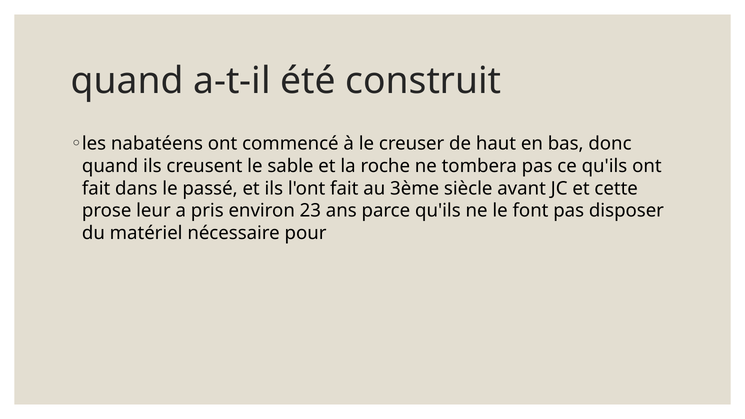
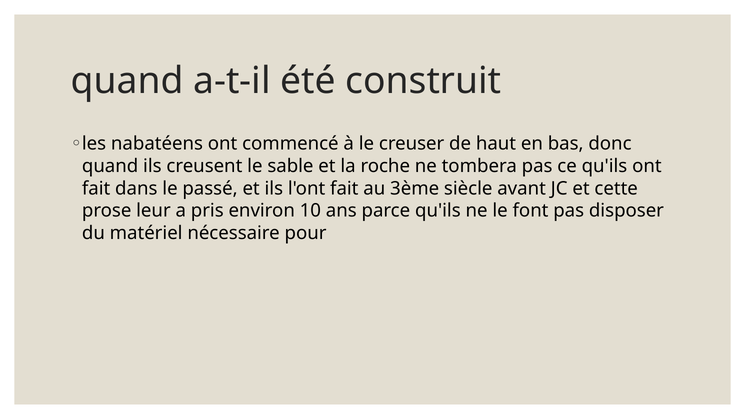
23: 23 -> 10 (310, 211)
